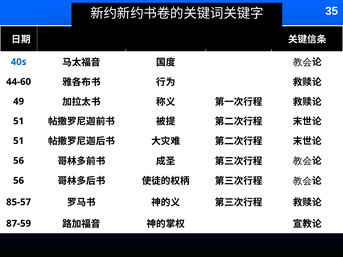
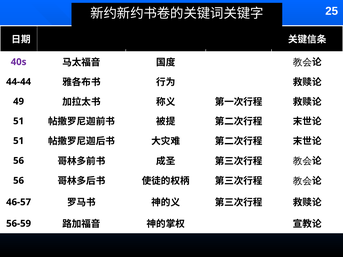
35: 35 -> 25 (332, 11)
40s colour: blue -> purple (19, 62)
44-60: 44-60 -> 44-44 (19, 82)
85-57: 85-57 -> 46-57 (19, 202)
87-59: 87-59 -> 56-59 (19, 224)
